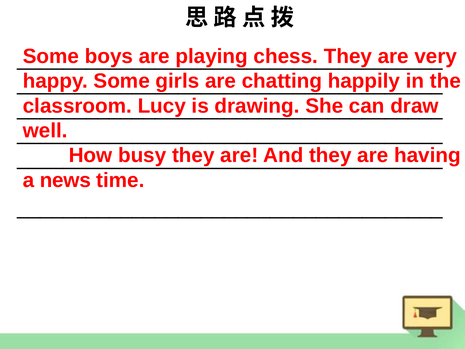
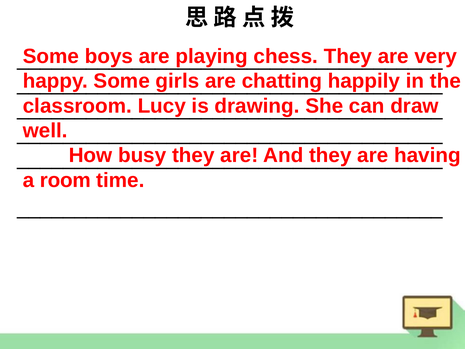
news: news -> room (65, 180)
